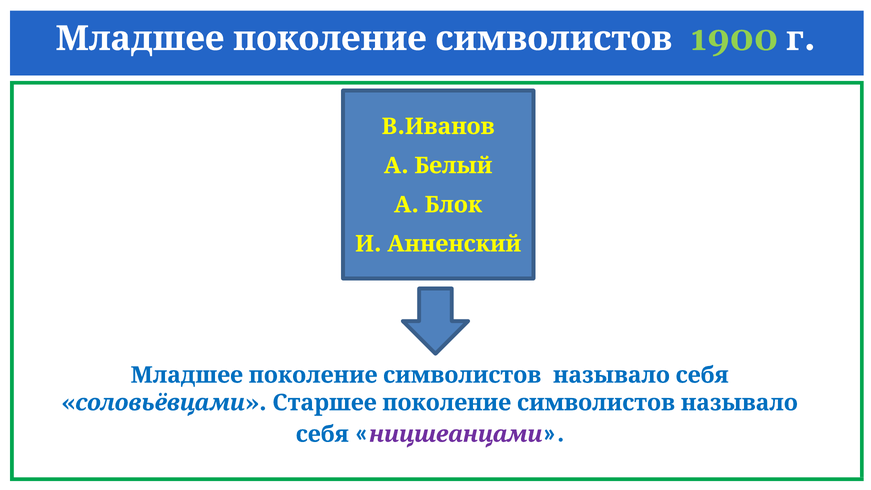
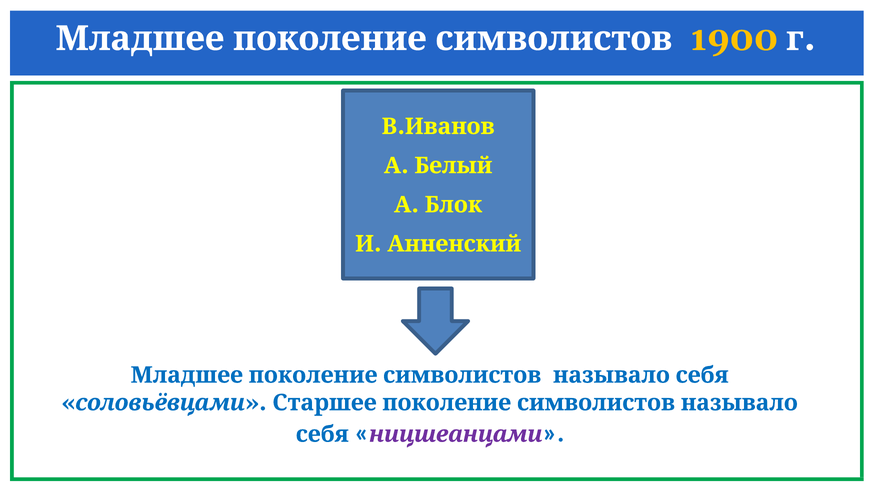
1900 colour: light green -> yellow (734, 39)
